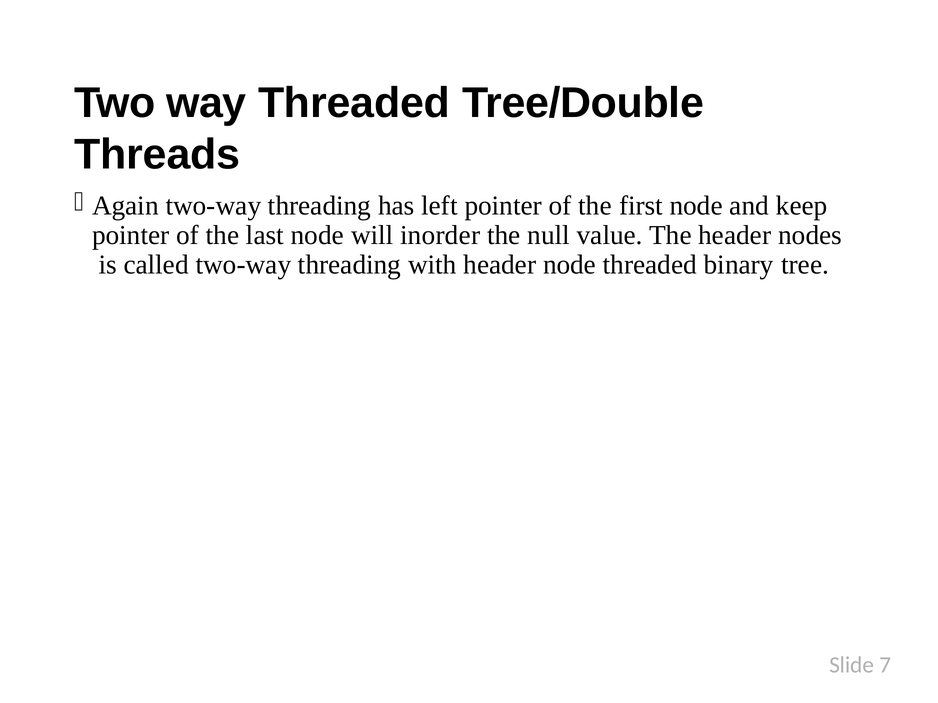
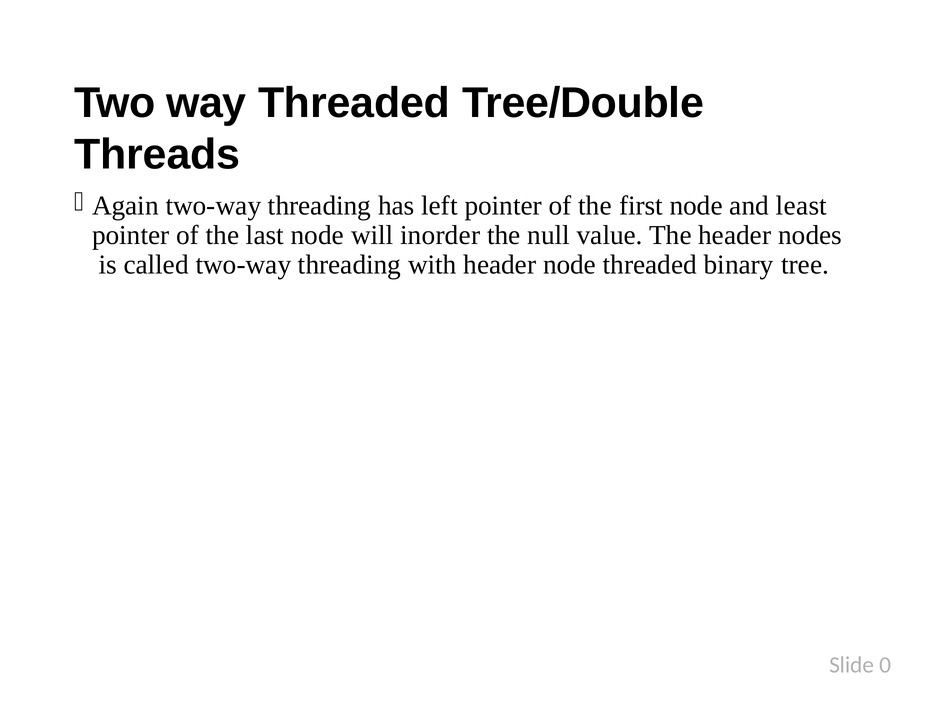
keep: keep -> least (802, 206)
7: 7 -> 0 (885, 665)
